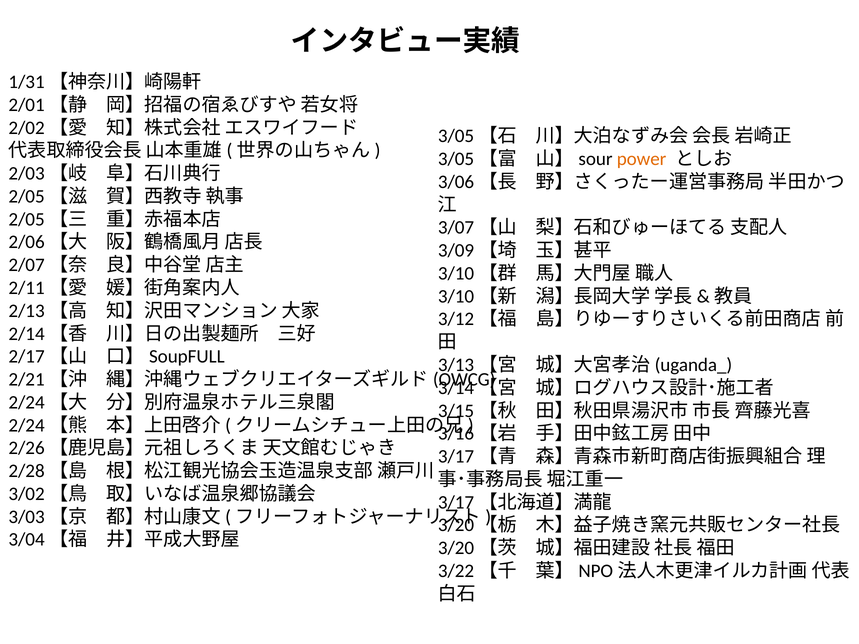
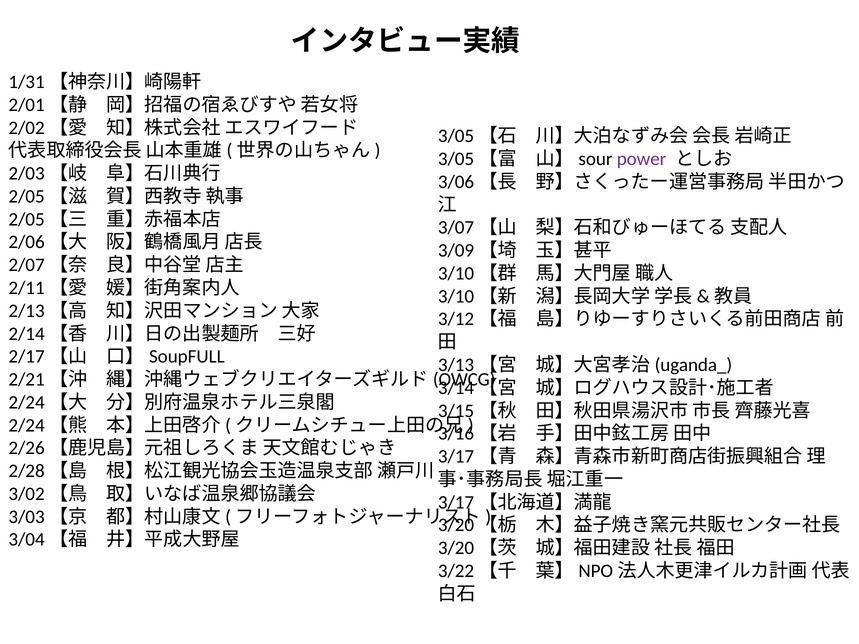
power colour: orange -> purple (642, 159)
